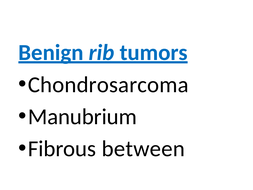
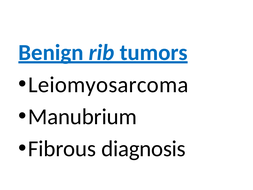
Chondrosarcoma: Chondrosarcoma -> Leiomyosarcoma (108, 85)
between: between -> diagnosis (143, 149)
